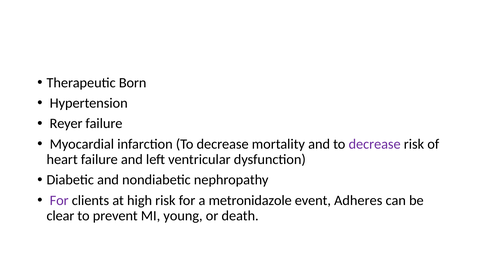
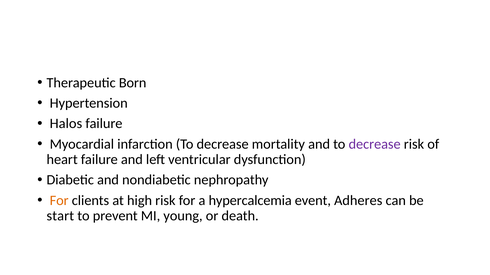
Reyer: Reyer -> Halos (66, 124)
For colour: purple -> orange (59, 201)
metronidazole: metronidazole -> hypercalcemia (250, 201)
clear: clear -> start (60, 216)
